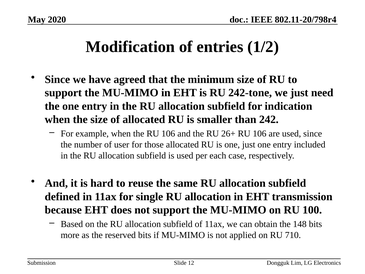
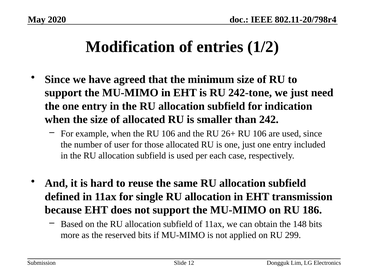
100: 100 -> 186 (312, 210)
710: 710 -> 299 (293, 235)
